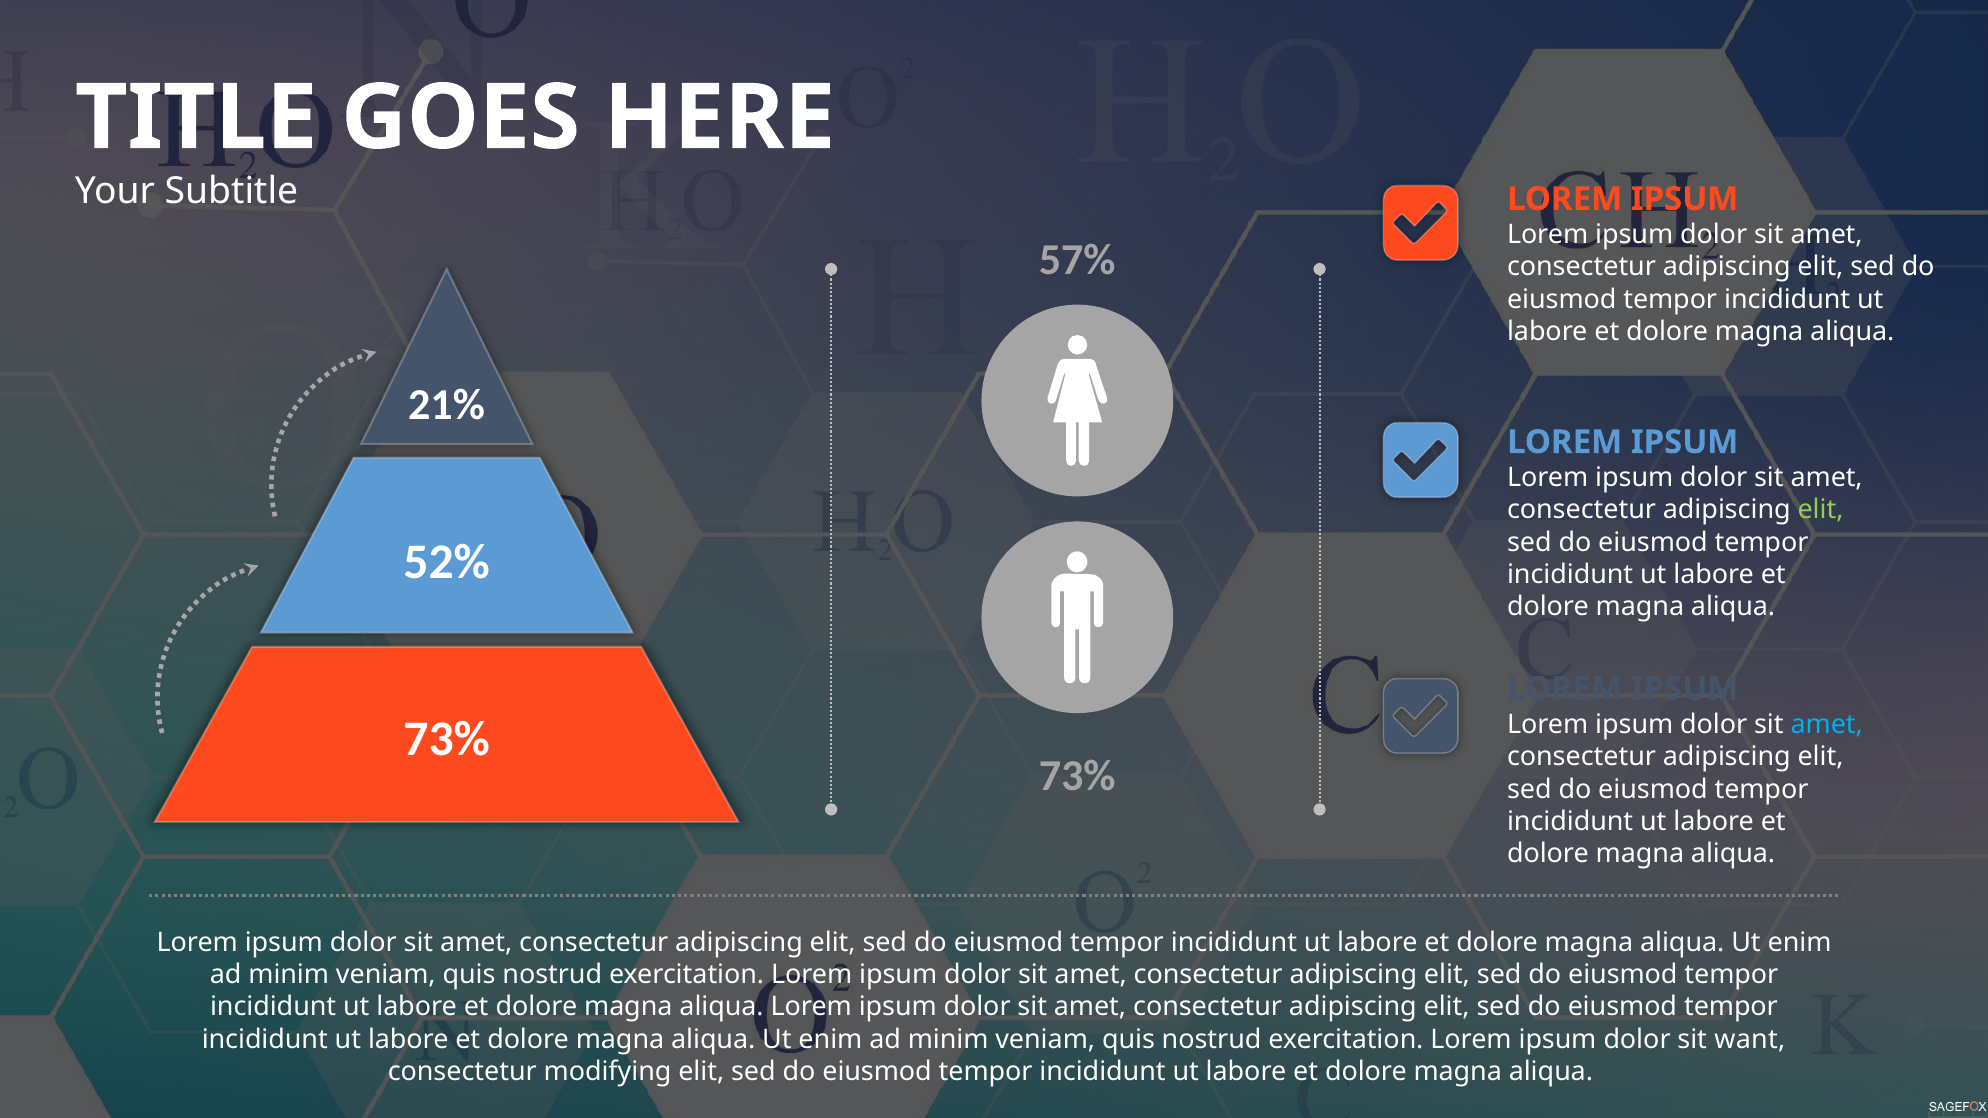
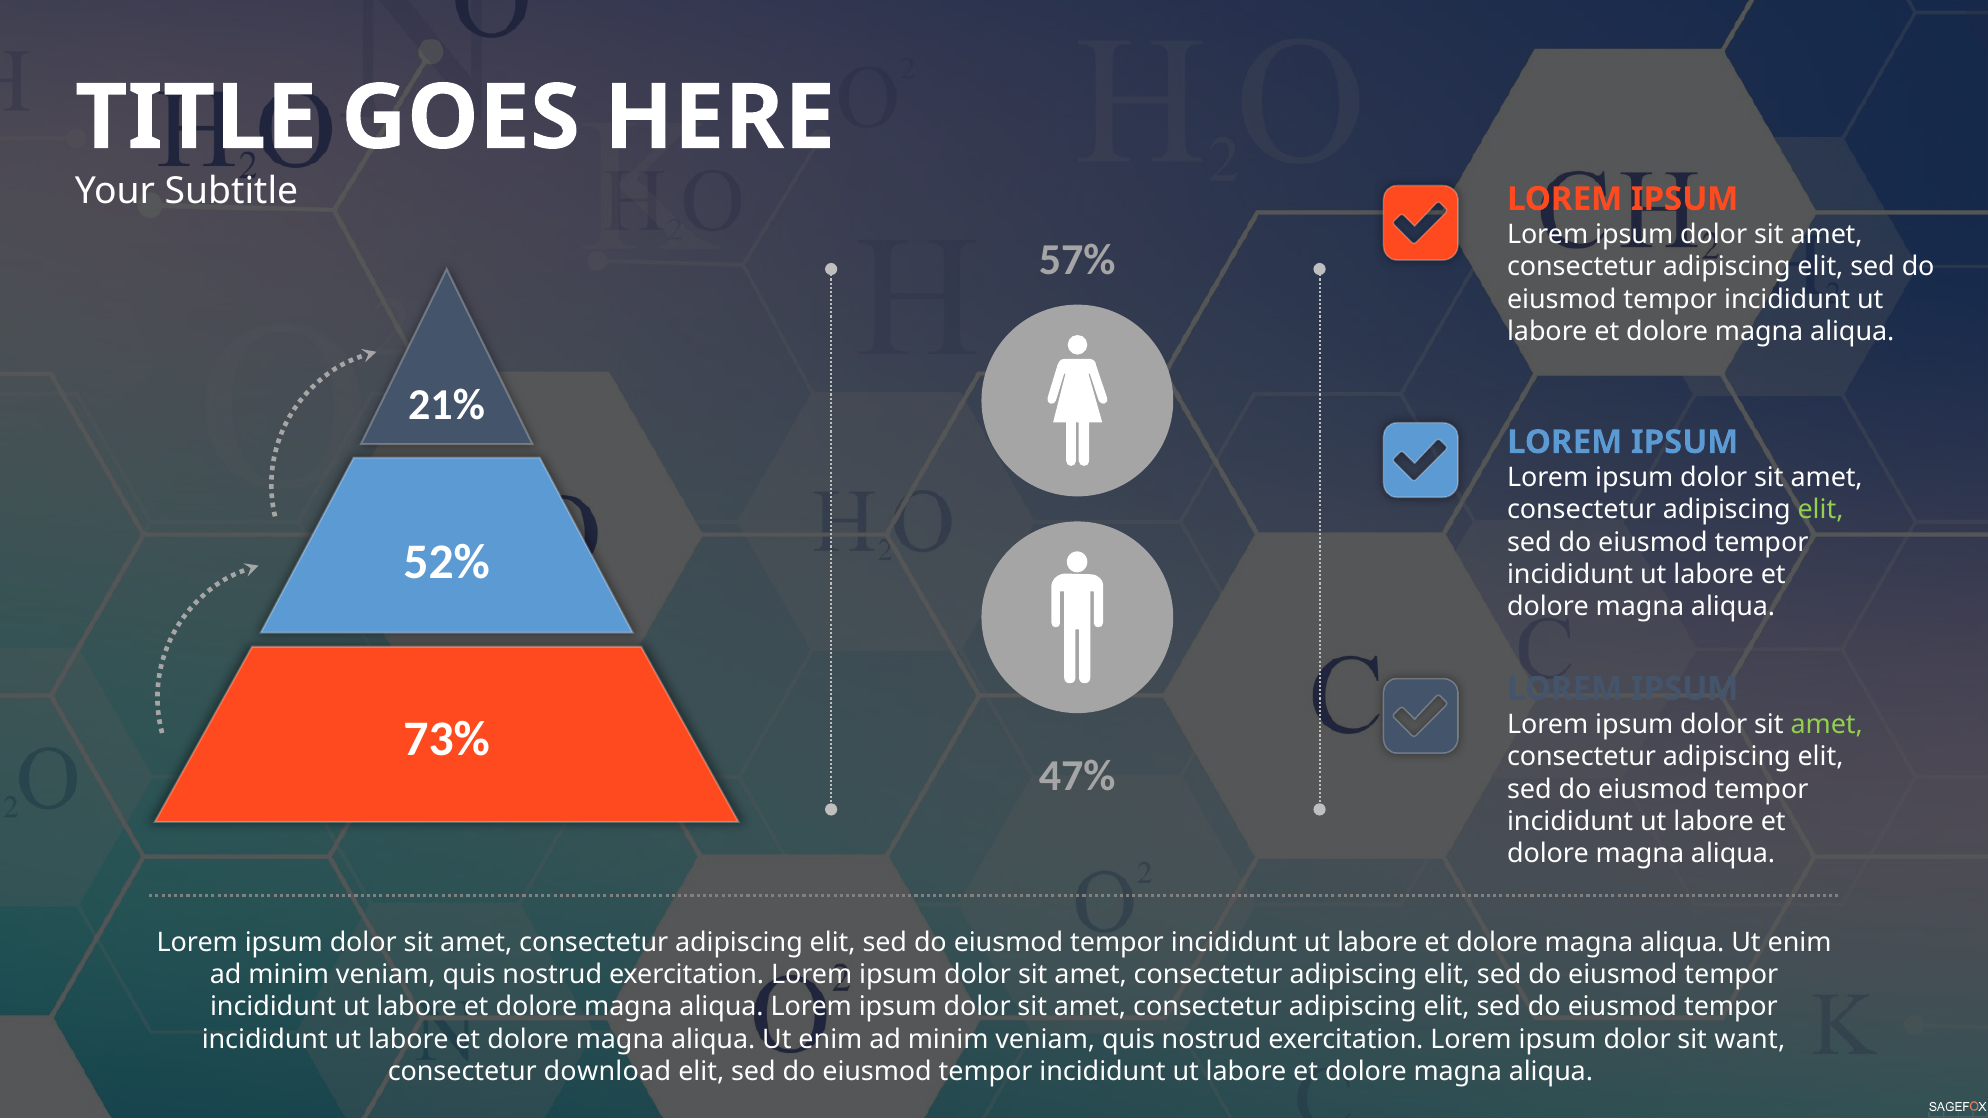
amet colour: light blue -> light green (1827, 725)
73%: 73% -> 47% (1077, 777)
modifying: modifying -> download (607, 1072)
